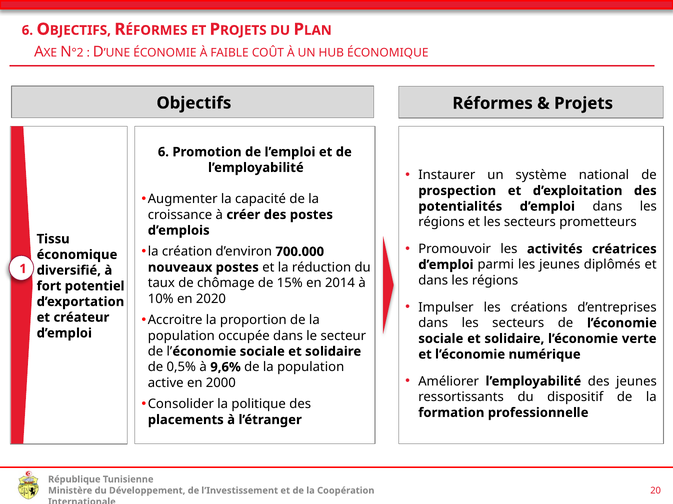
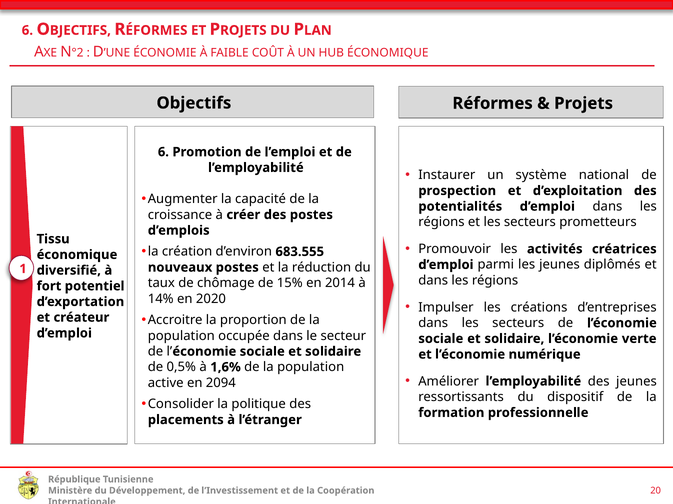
700.000: 700.000 -> 683.555 (300, 252)
10%: 10% -> 14% (161, 299)
9,6%: 9,6% -> 1,6% (226, 368)
2000: 2000 -> 2094 (221, 383)
